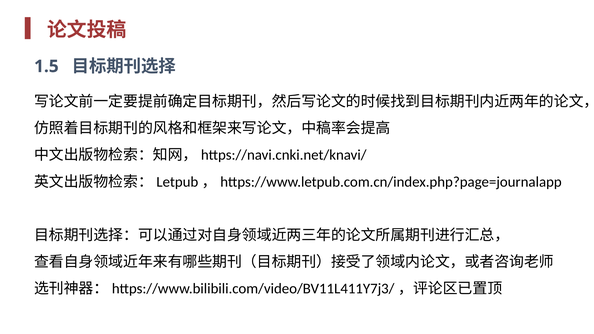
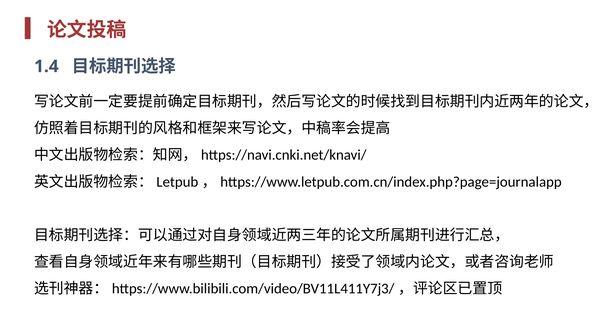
1.5: 1.5 -> 1.4 (46, 66)
